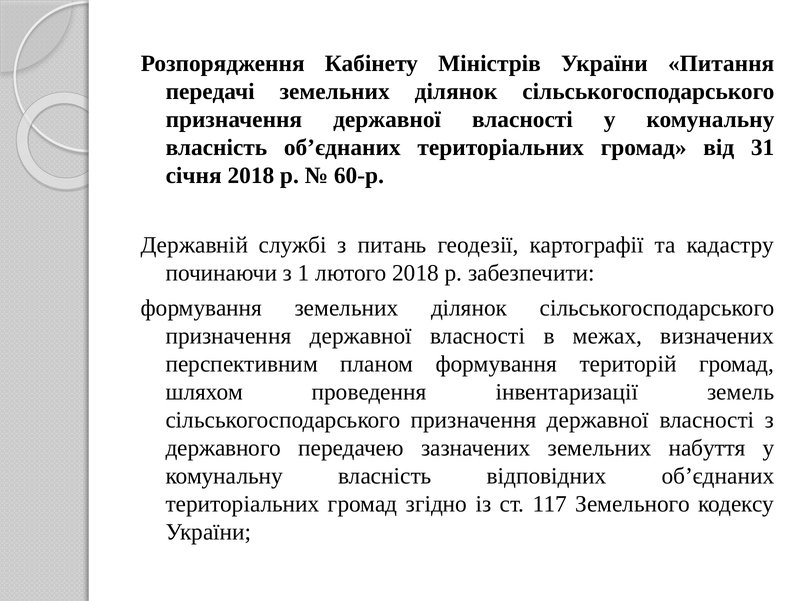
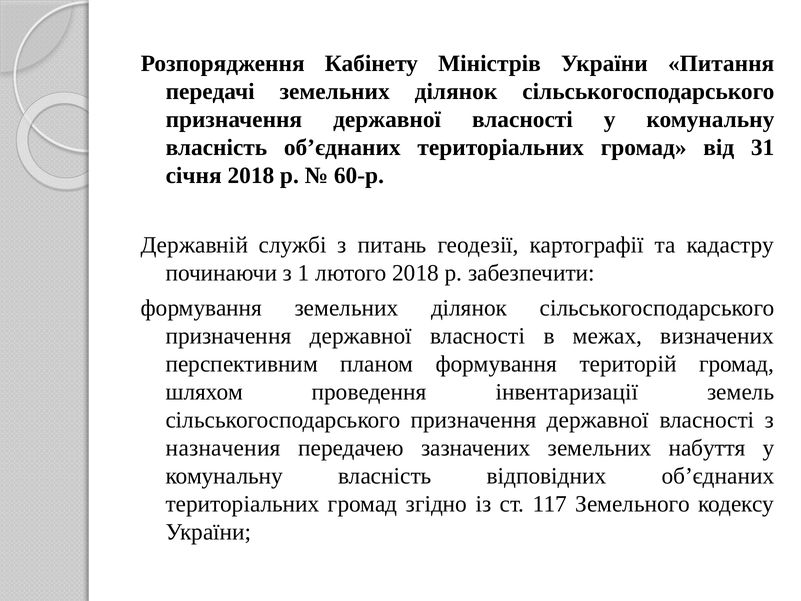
державного: державного -> назначения (223, 448)
